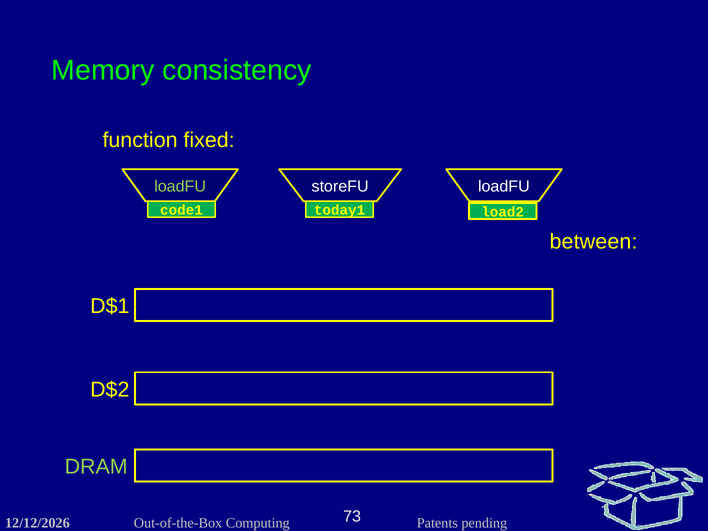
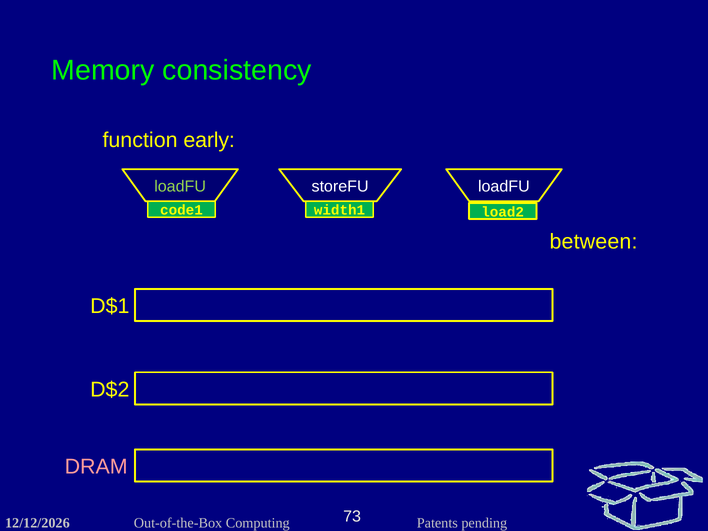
fixed: fixed -> early (209, 140)
today1: today1 -> width1 (340, 210)
DRAM colour: light green -> pink (96, 467)
